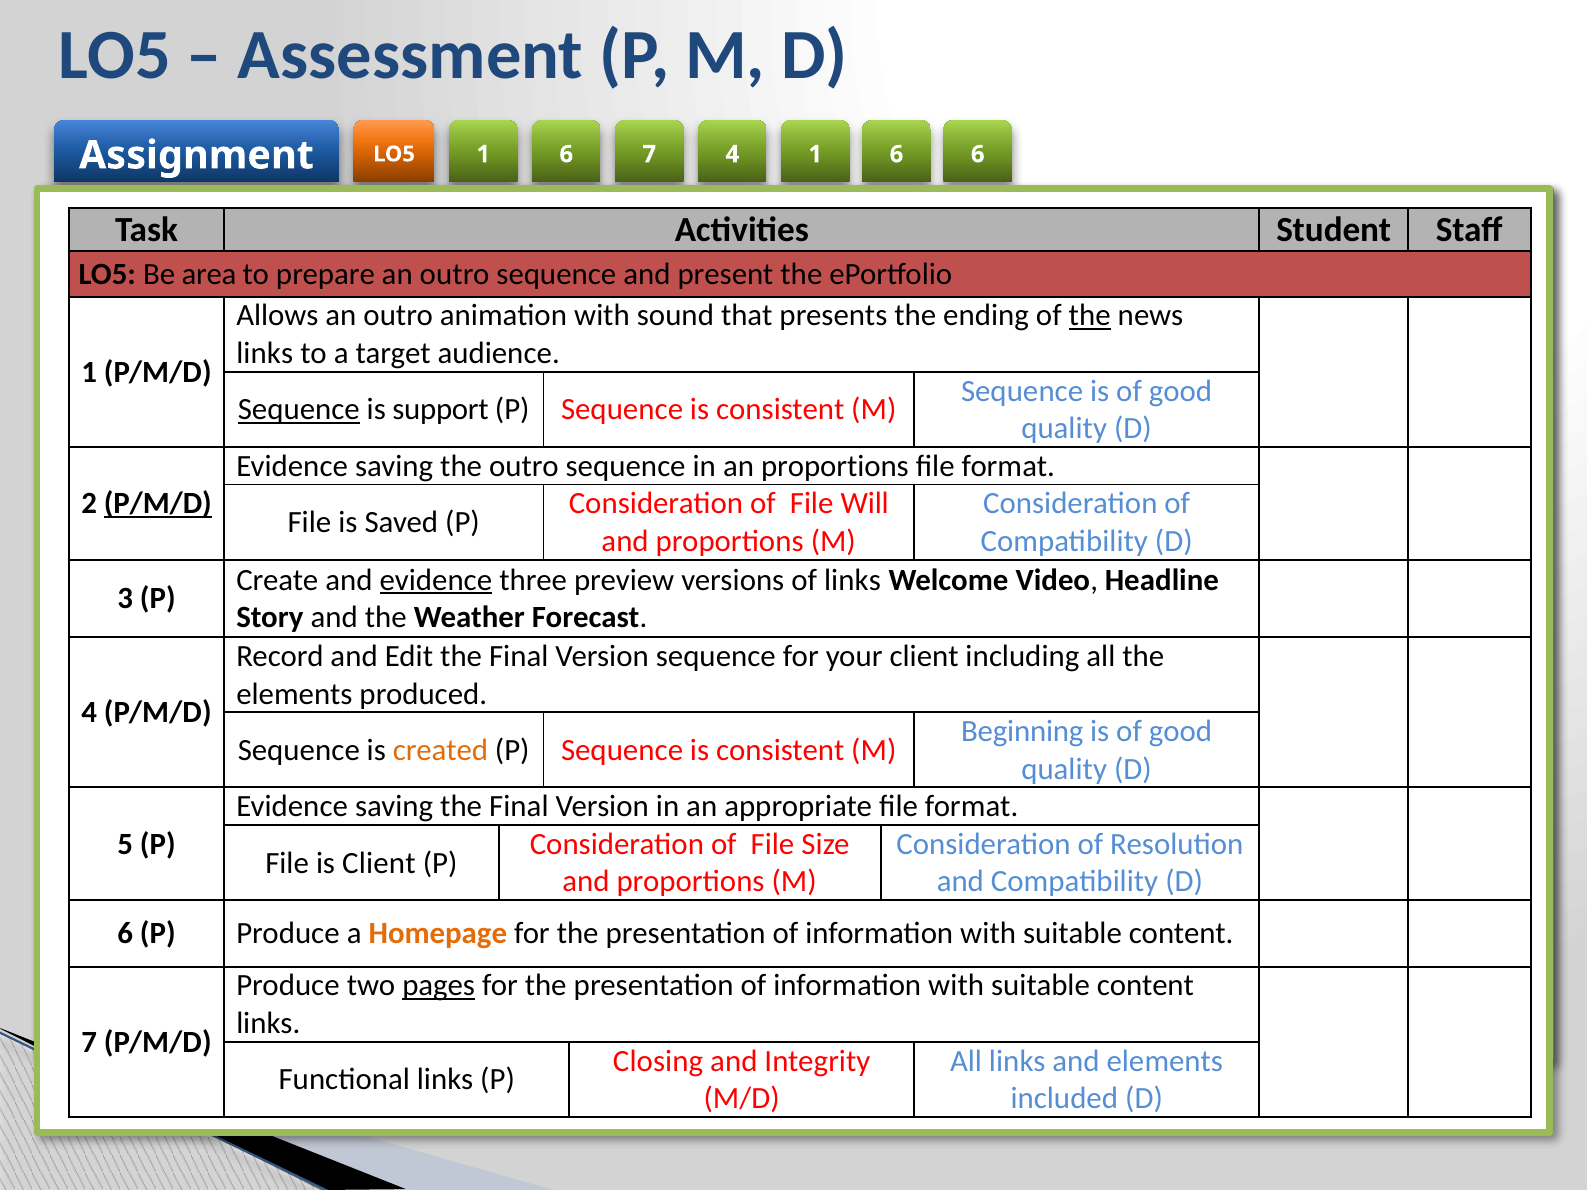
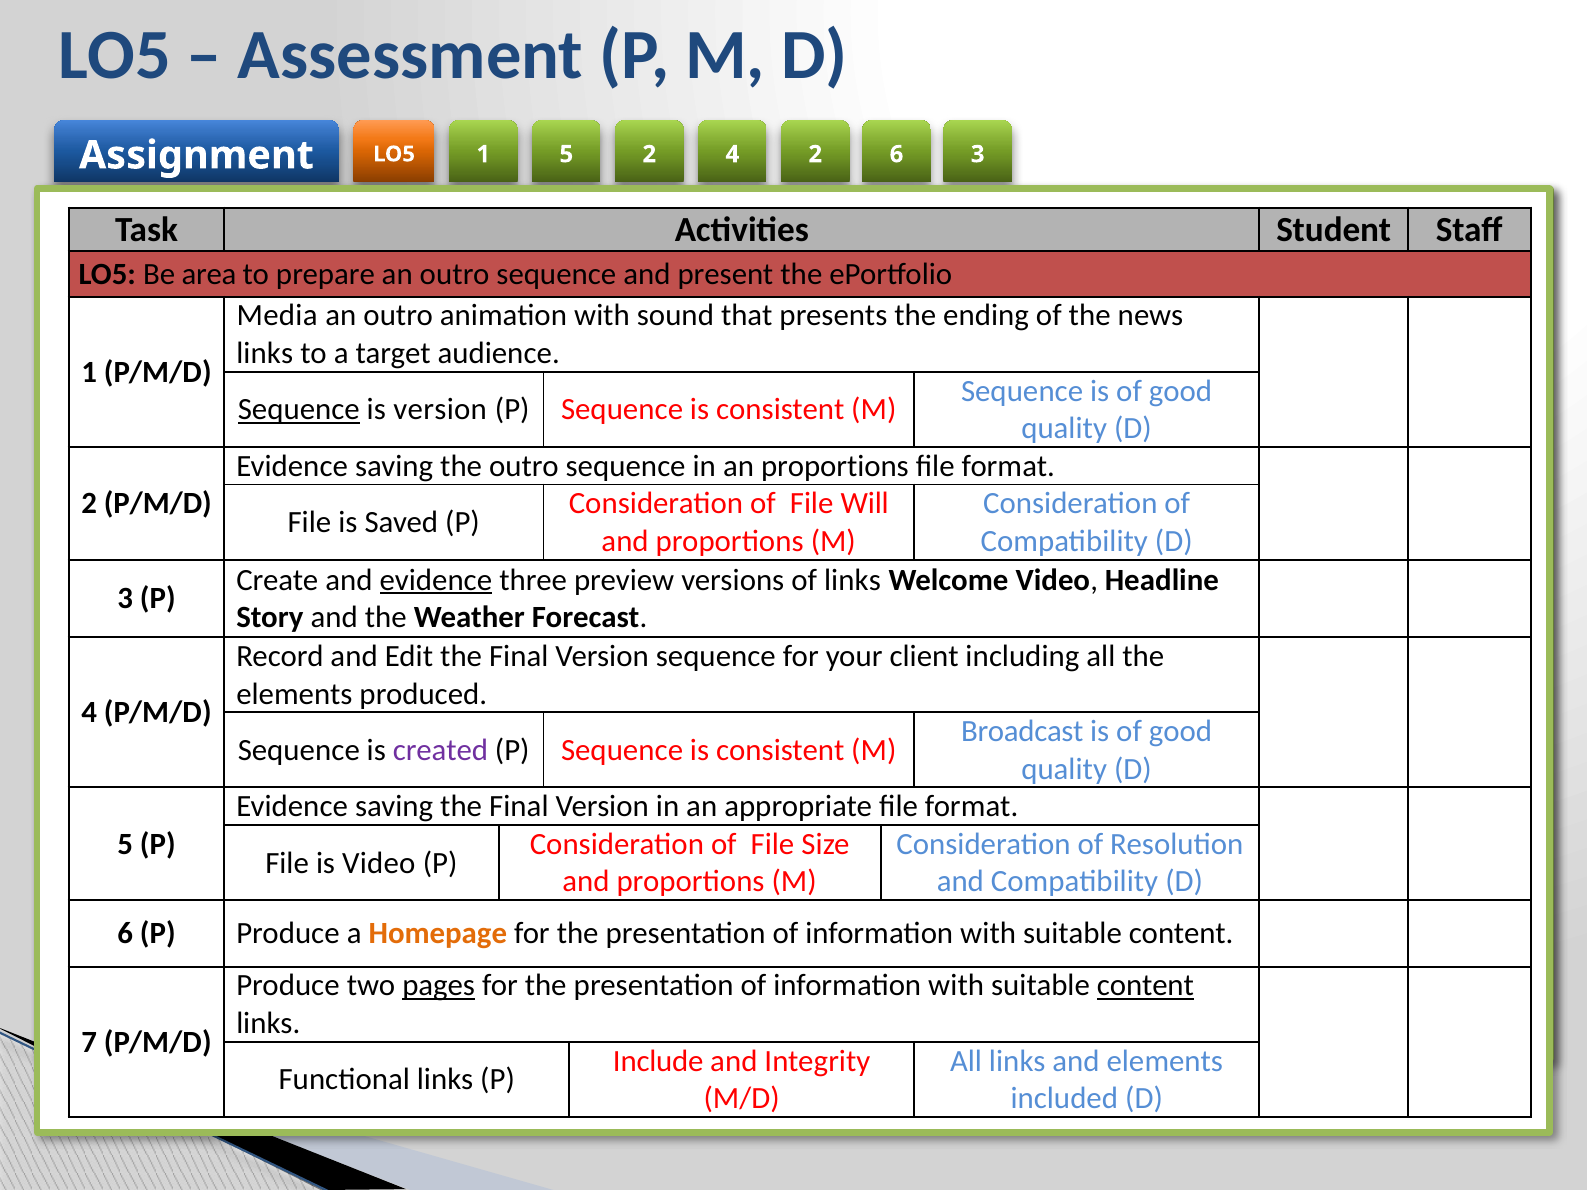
6: 6 -> 5 (566, 154)
LO5 7: 7 -> 2 (649, 154)
4 1: 1 -> 2 (815, 154)
6 6: 6 -> 3 (978, 154)
Allows: Allows -> Media (277, 316)
the underline: present -> none (1090, 316)
is support: support -> version (440, 410)
P/M/D underline: present -> none (158, 504)
Beginning: Beginning -> Broadcast (1022, 732)
created colour: orange -> purple (440, 750)
is Client: Client -> Video (379, 863)
content underline: none -> present (1145, 986)
Closing: Closing -> Include (658, 1061)
